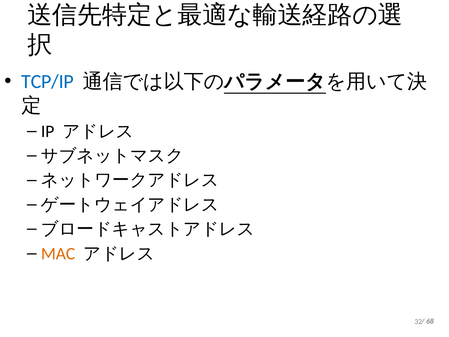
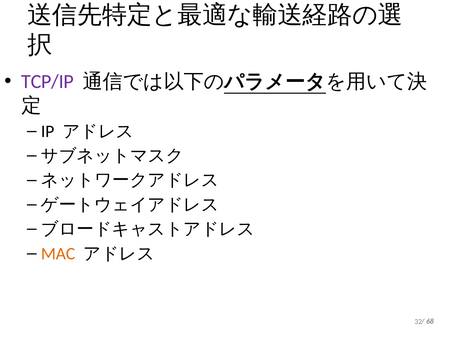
TCP/IP colour: blue -> purple (48, 81)
